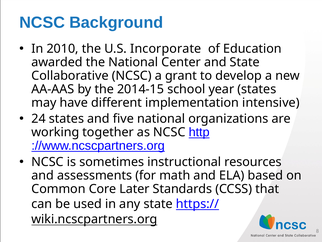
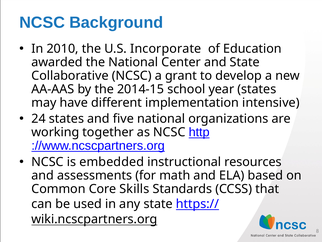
sometimes: sometimes -> embedded (112, 162)
Later: Later -> Skills (134, 189)
